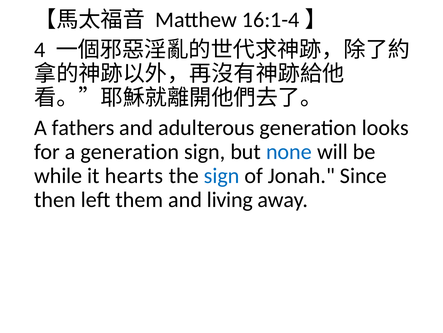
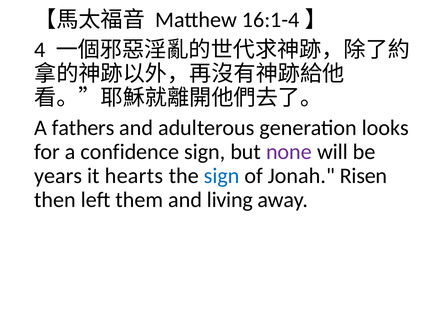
a generation: generation -> confidence (130, 152)
none colour: blue -> purple (289, 152)
while: while -> years (58, 176)
Since: Since -> Risen (364, 176)
